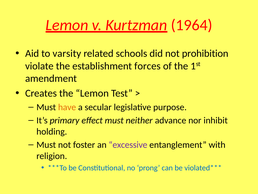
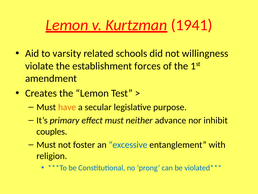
1964: 1964 -> 1941 (192, 25)
prohibition: prohibition -> willingness (205, 53)
holding: holding -> couples (52, 131)
excessive colour: purple -> blue (128, 144)
